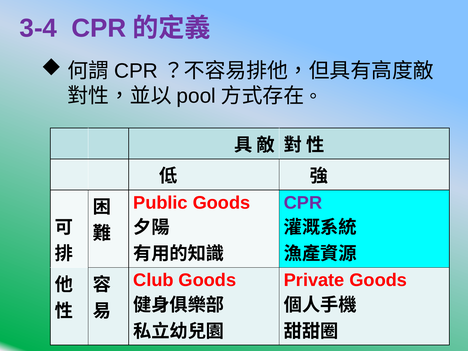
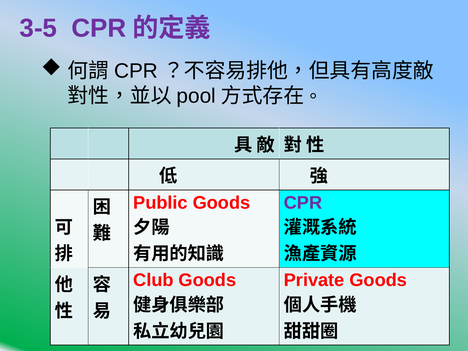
3-4: 3-4 -> 3-5 (38, 28)
